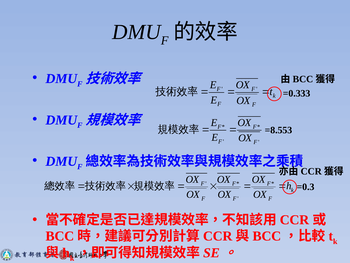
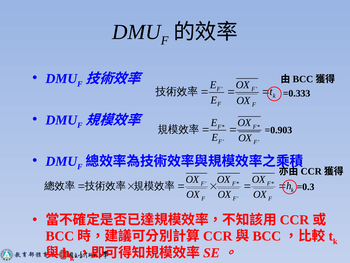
=8.553: =8.553 -> =0.903 (278, 130)
